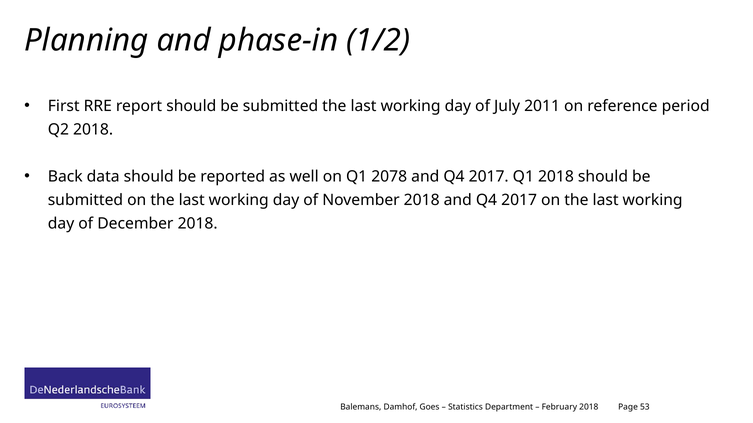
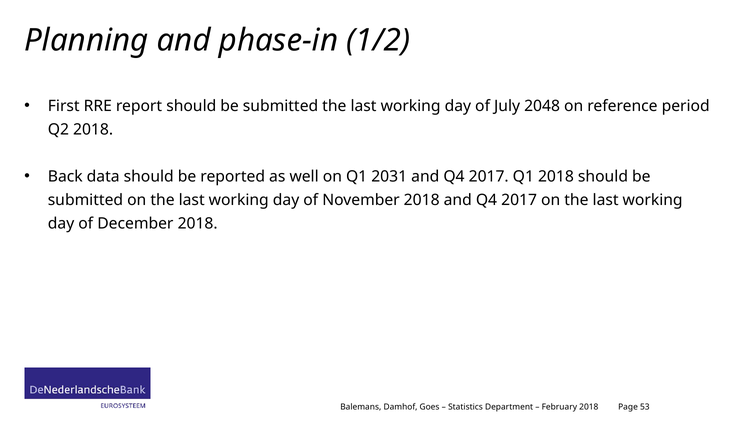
2011: 2011 -> 2048 (542, 106)
2078: 2078 -> 2031 (389, 177)
